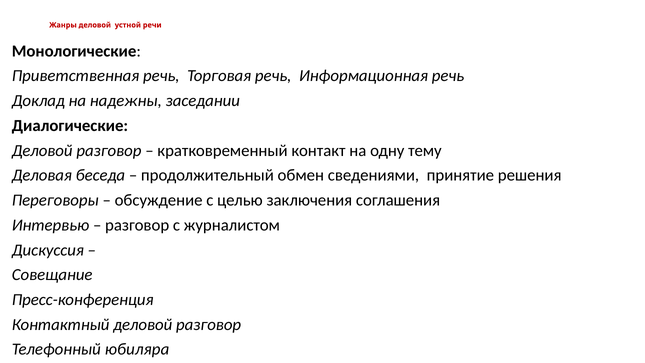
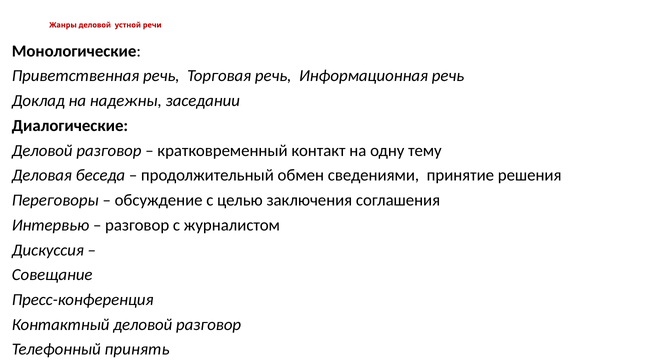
юбиляра: юбиляра -> принять (137, 349)
